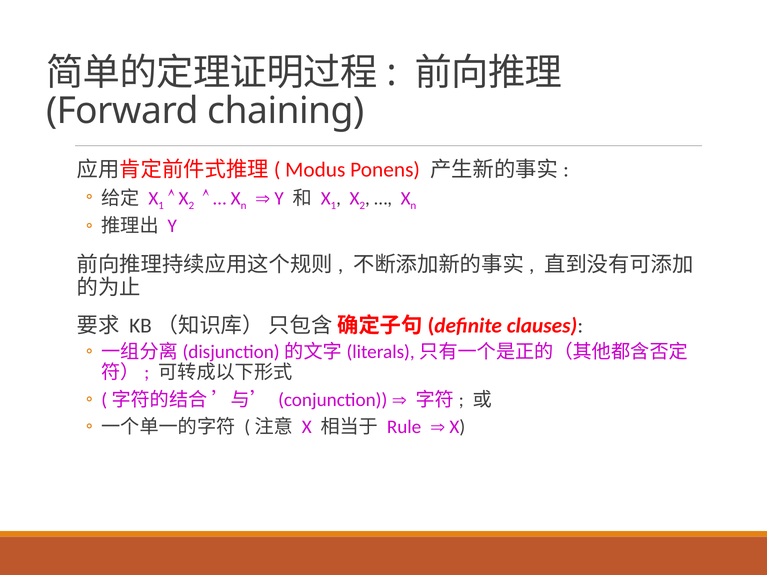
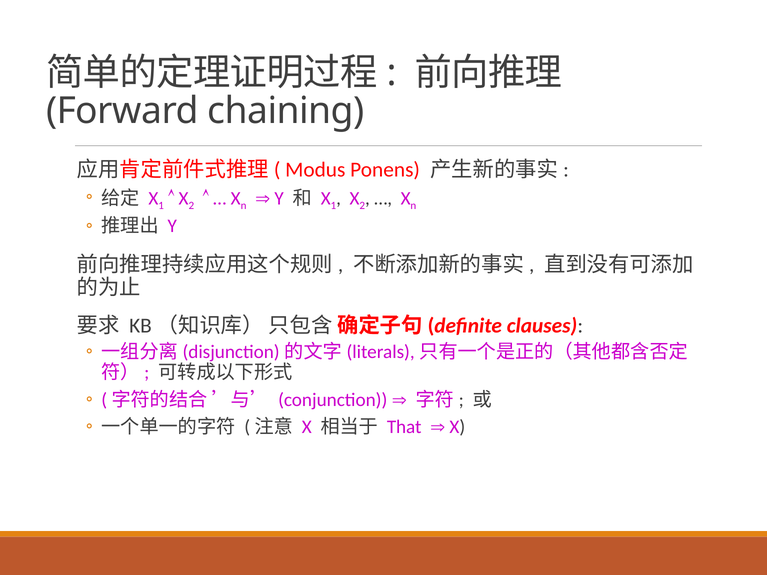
Rule: Rule -> That (404, 427)
